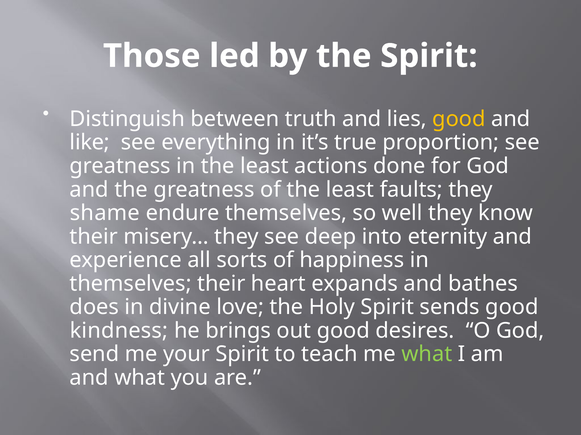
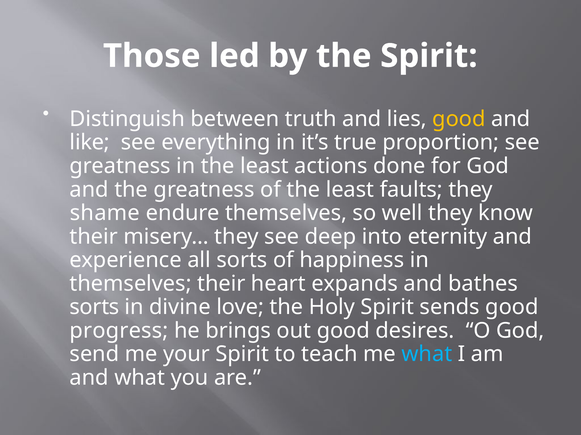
does: does -> sorts (94, 308)
kindness: kindness -> progress (119, 331)
what colour: light green -> light blue (427, 355)
